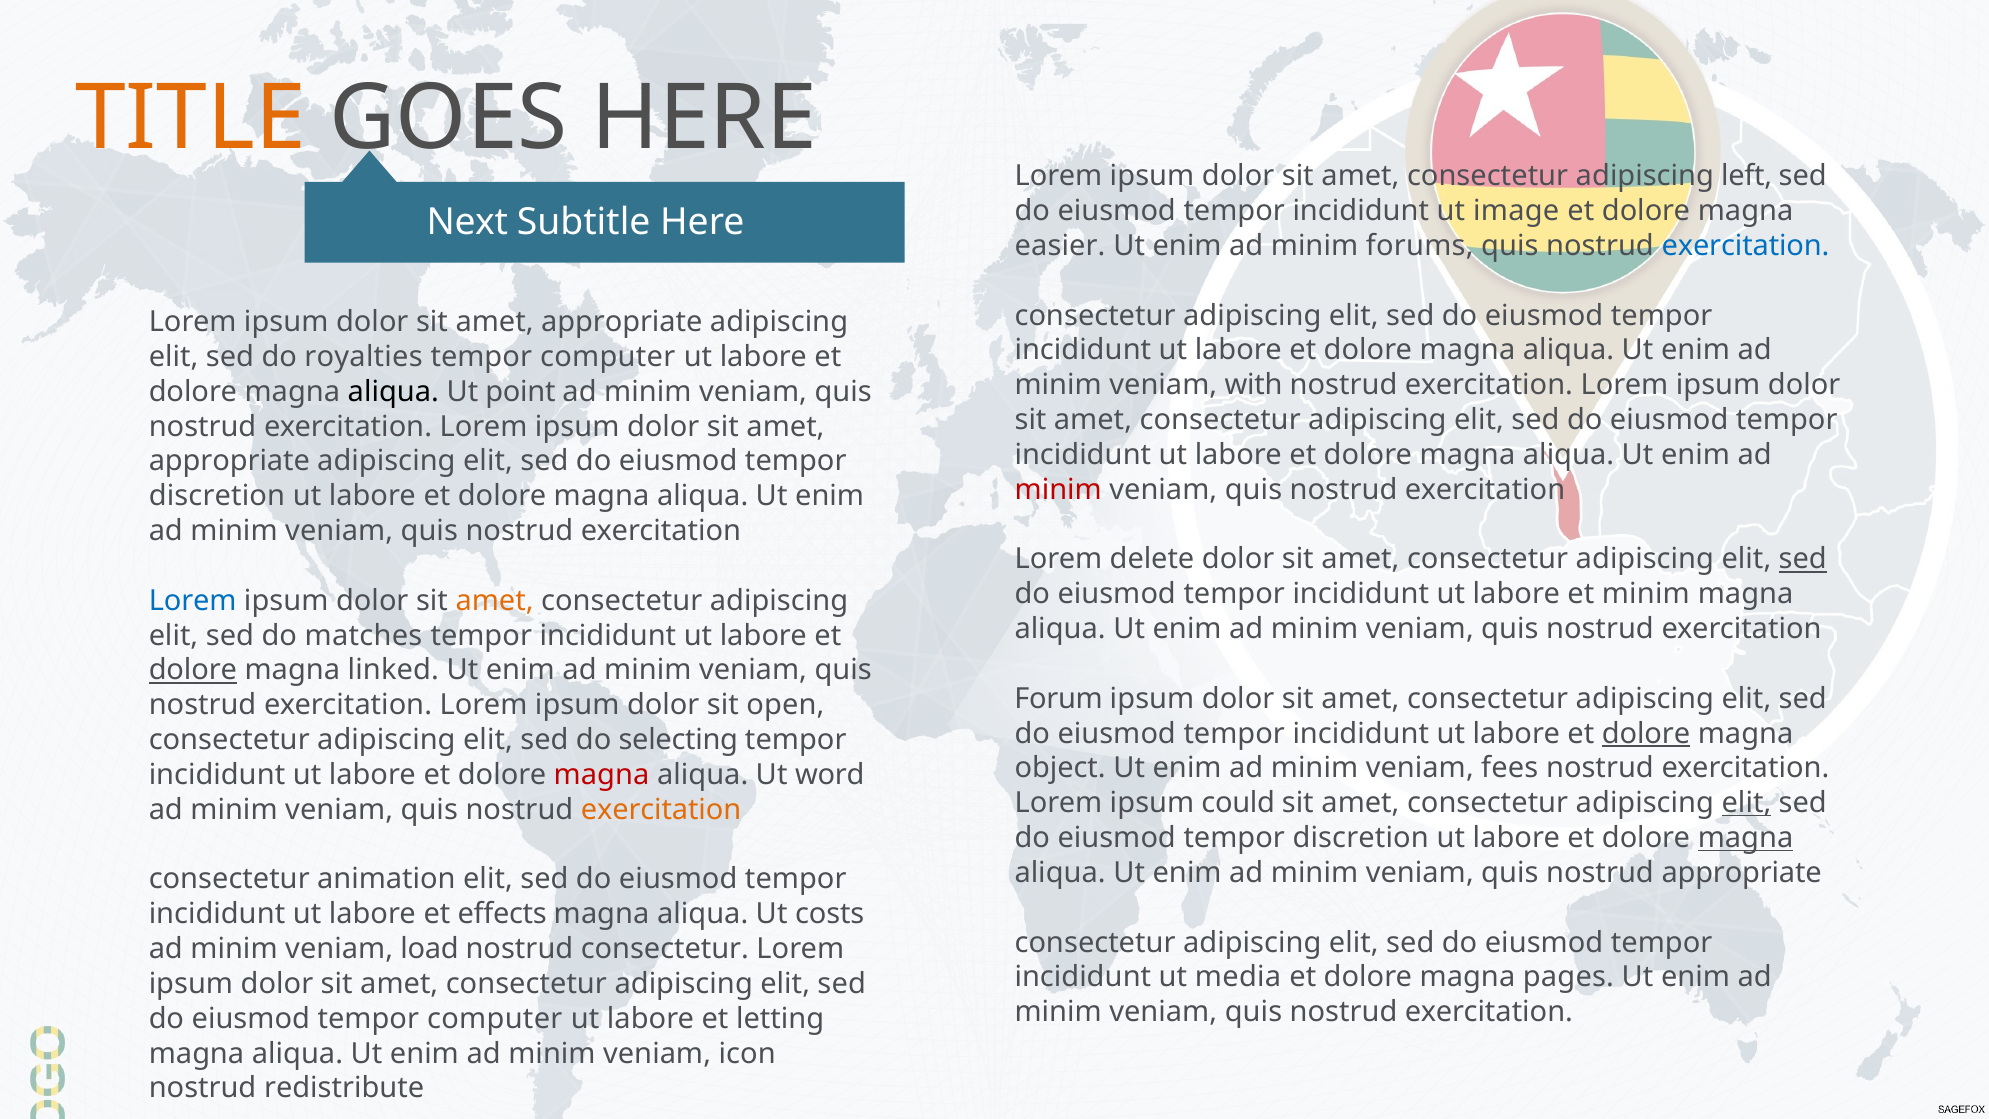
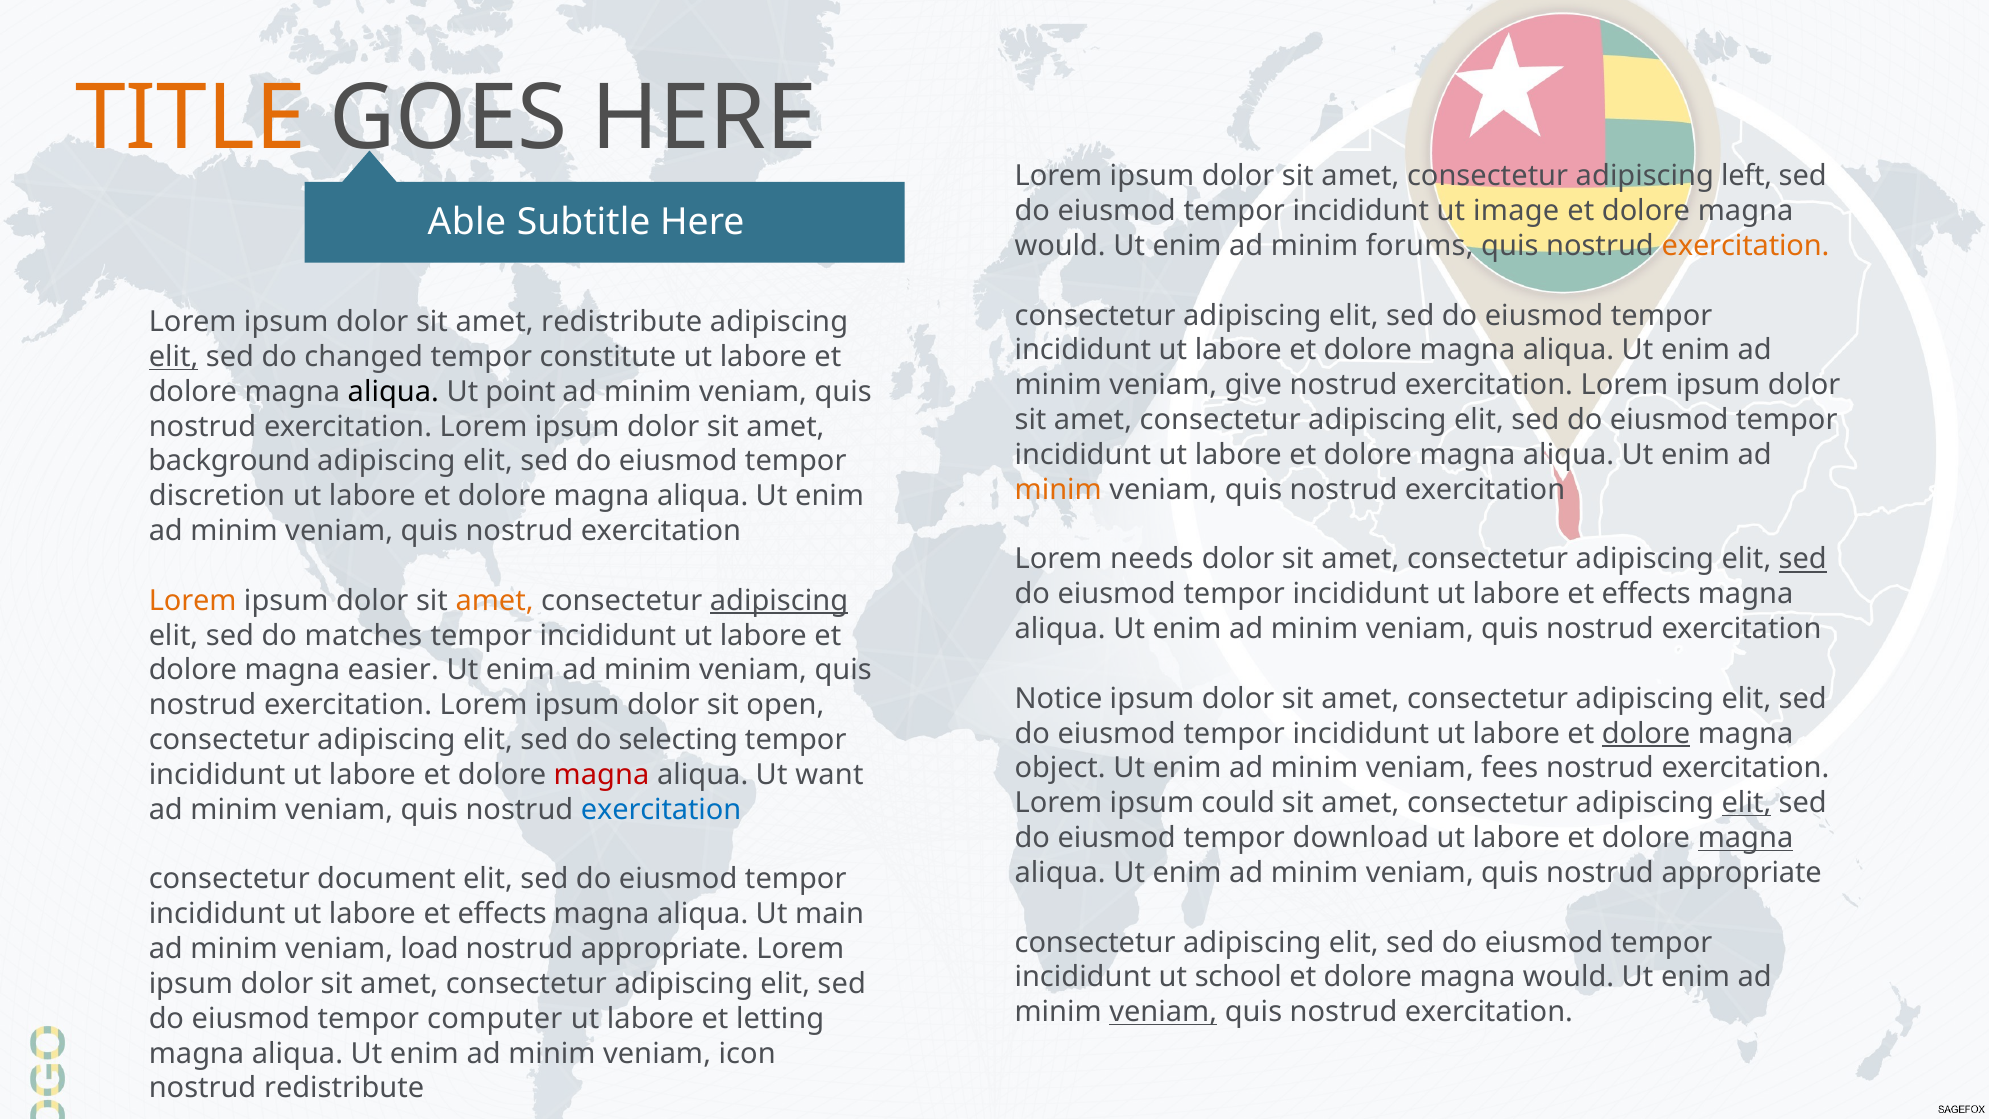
Next: Next -> Able (467, 222)
easier: easier -> would (1060, 246)
exercitation colour: blue -> orange (1746, 246)
appropriate: appropriate -> redistribute (622, 322)
elit underline: none -> present (174, 357)
royalties: royalties -> changed (364, 357)
computer: computer -> constitute (608, 357)
with: with -> give (1253, 385)
appropriate: appropriate -> background (229, 461)
minim colour: red -> orange (1058, 490)
delete: delete -> needs (1152, 559)
minim: minim -> effects (1646, 594)
Lorem colour: blue -> orange (193, 601)
adipiscing underline: none -> present (779, 601)
dolore underline: present -> none (193, 670)
linked: linked -> easier (393, 670)
Forum: Forum -> Notice (1058, 698)
word: word -> want (829, 775)
exercitation colour: orange -> blue (661, 810)
discretion: discretion -> download (1361, 838)
animation: animation -> document (386, 879)
costs: costs -> main (830, 914)
consectetur: consectetur -> appropriate (665, 949)
media: media -> school (1238, 977)
pages: pages -> would (1569, 977)
veniam underline: none -> present (1163, 1012)
